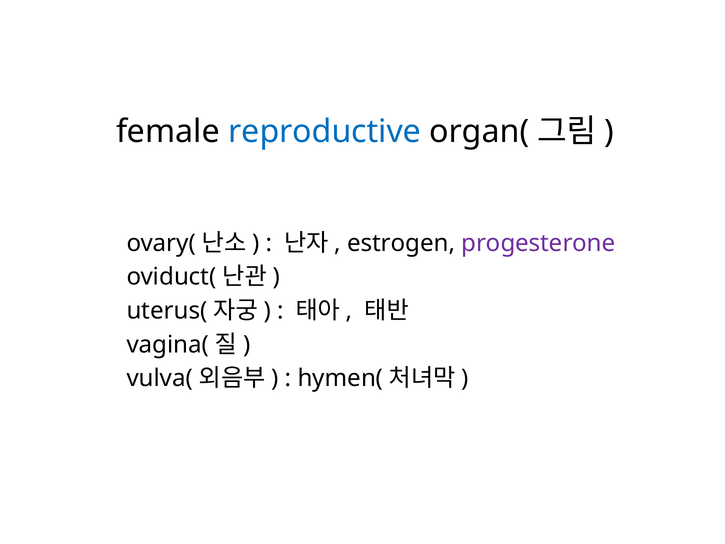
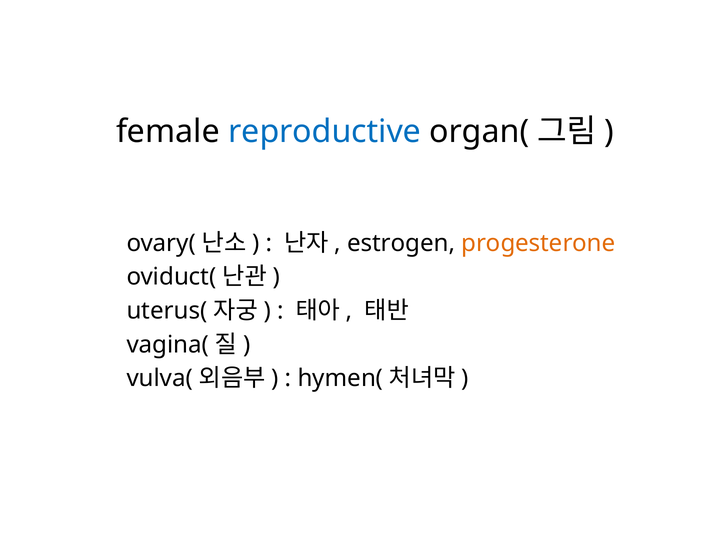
progesterone colour: purple -> orange (538, 243)
